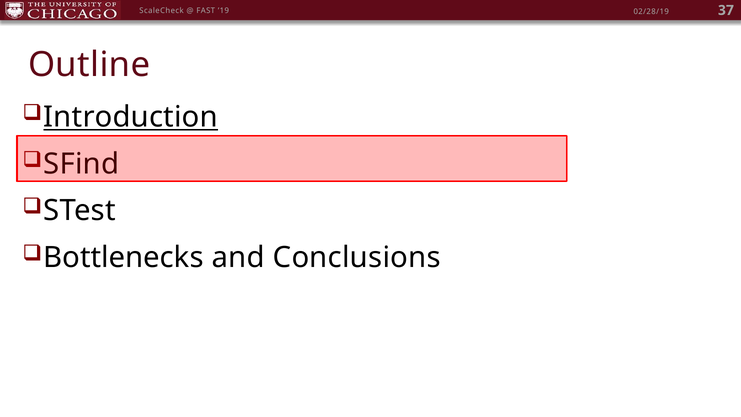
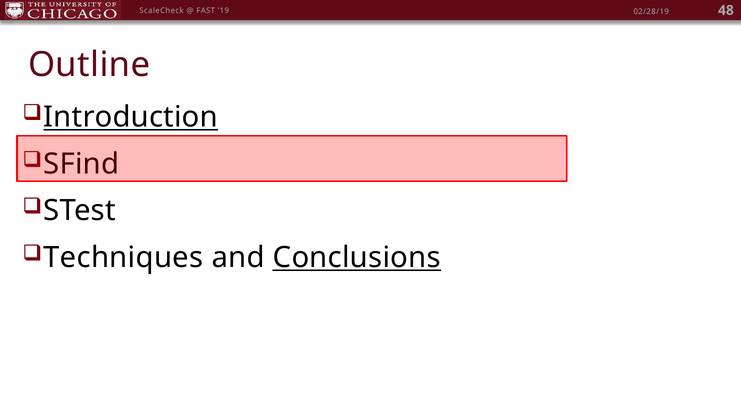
37: 37 -> 48 (726, 10)
Bottlenecks: Bottlenecks -> Techniques (123, 257)
Conclusions underline: none -> present (357, 257)
